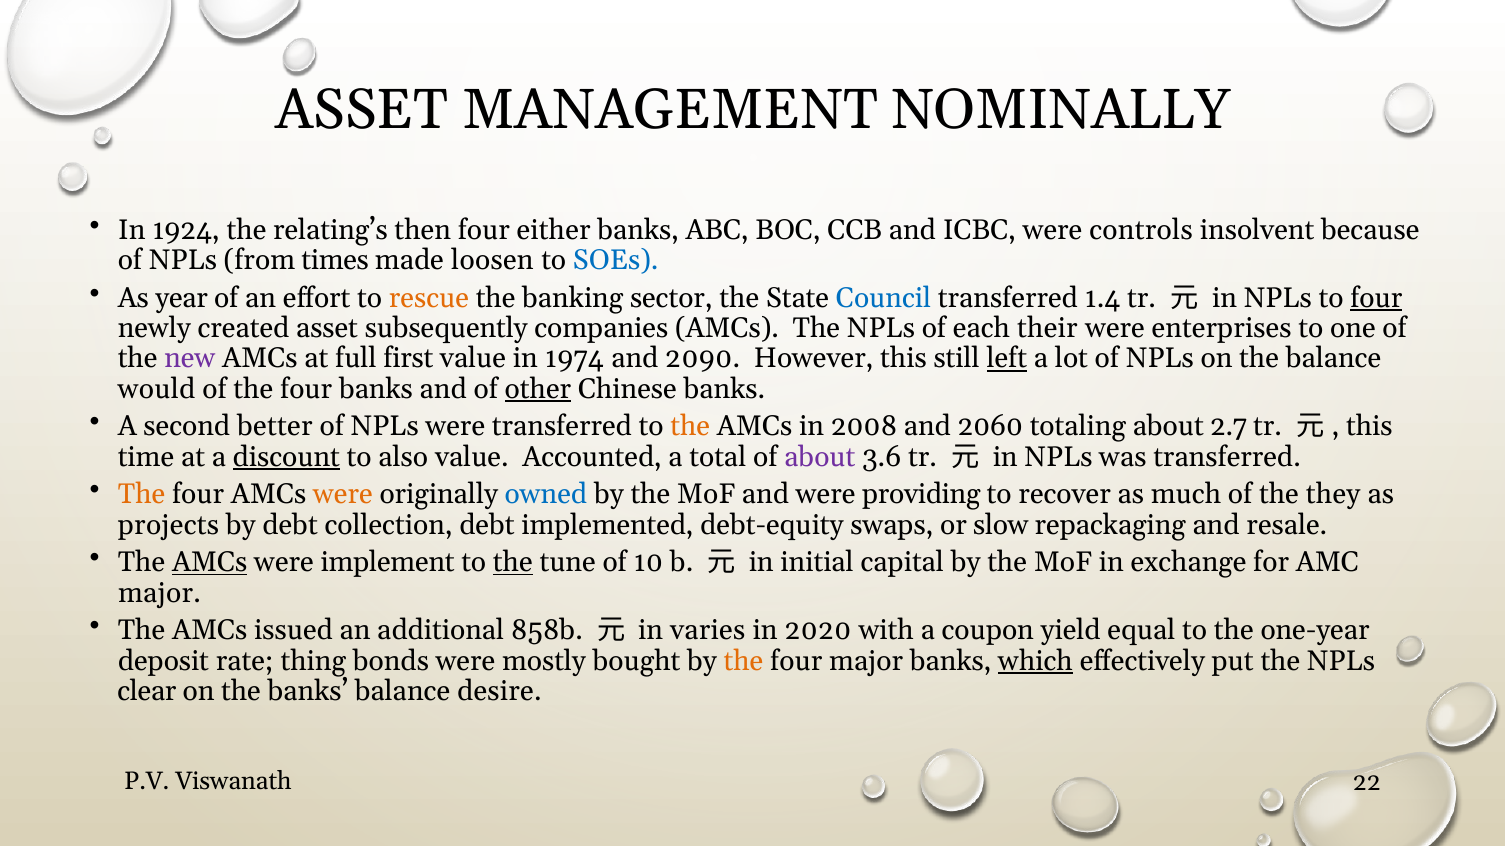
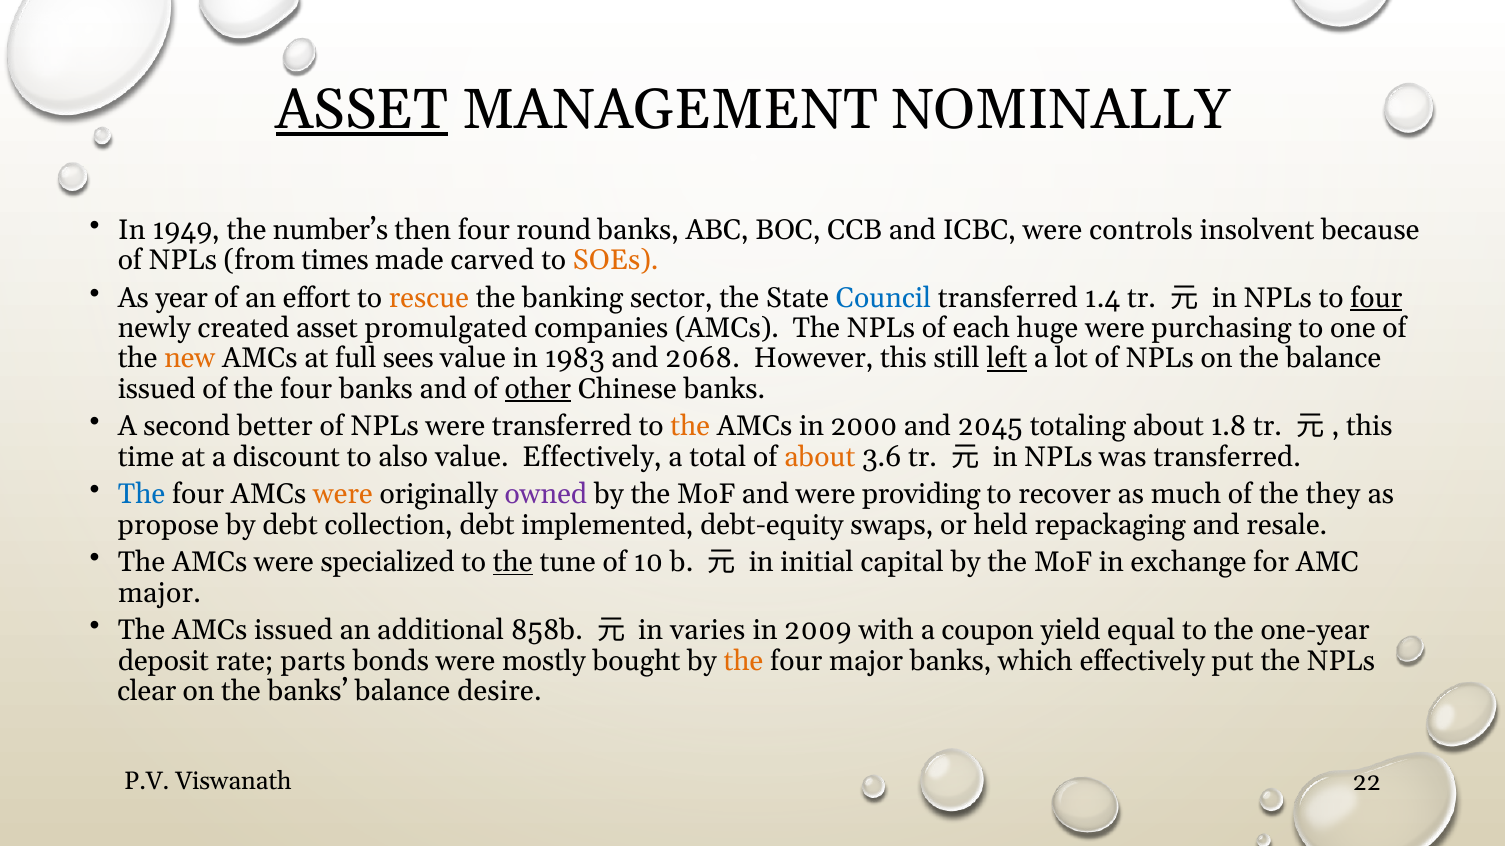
ASSET underline: none -> present (362, 110)
1924: 1924 -> 1949 (186, 230)
relating’s: relating’s -> number’s (331, 230)
either: either -> round (554, 230)
loosen: loosen -> carved (492, 260)
SOEs colour: blue -> orange (616, 260)
subsequently: subsequently -> promulgated (446, 328)
their: their -> huge (1047, 328)
enterprises: enterprises -> purchasing (1222, 328)
new colour: purple -> orange (190, 359)
first: first -> sees (408, 359)
1974: 1974 -> 1983 (575, 359)
2090: 2090 -> 2068 (703, 359)
would: would -> issued (157, 389)
2008: 2008 -> 2000 (864, 427)
2060: 2060 -> 2045 (990, 427)
2.7: 2.7 -> 1.8 (1229, 427)
discount underline: present -> none (286, 457)
value Accounted: Accounted -> Effectively (592, 457)
about colour: purple -> orange (820, 457)
The colour: orange -> blue (142, 495)
owned colour: blue -> purple (546, 495)
projects: projects -> propose (168, 525)
slow: slow -> held (1001, 525)
AMCs underline: present -> none (210, 563)
implement: implement -> specialized (388, 563)
2020: 2020 -> 2009 (818, 631)
thing: thing -> parts (313, 661)
which underline: present -> none (1036, 661)
